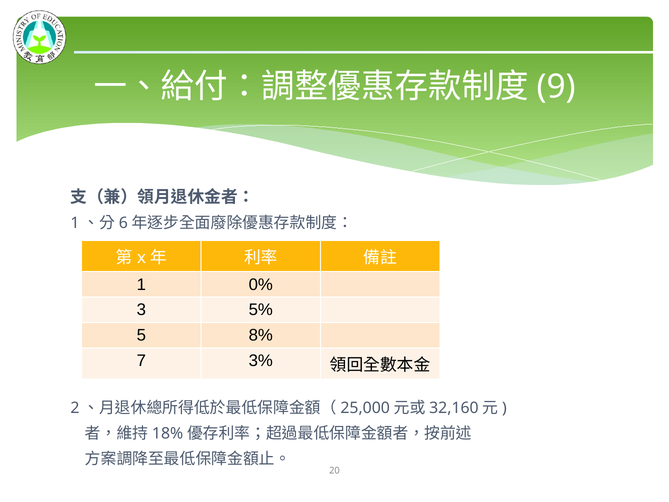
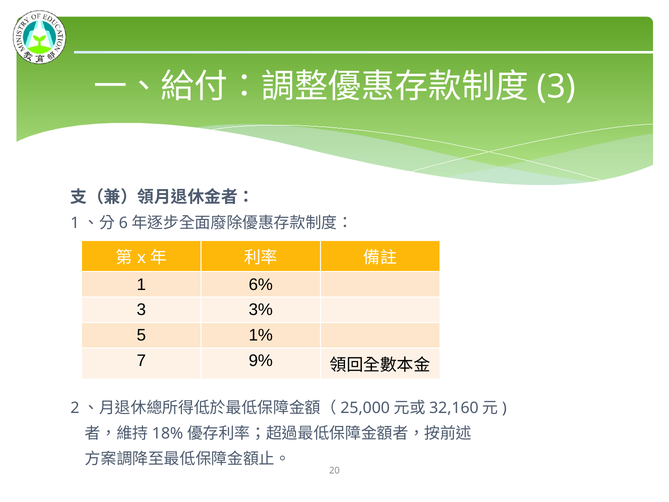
9: 9 -> 3 (556, 87)
0%: 0% -> 6% (261, 284)
5%: 5% -> 3% (261, 310)
8%: 8% -> 1% (261, 335)
3%: 3% -> 9% (261, 361)
